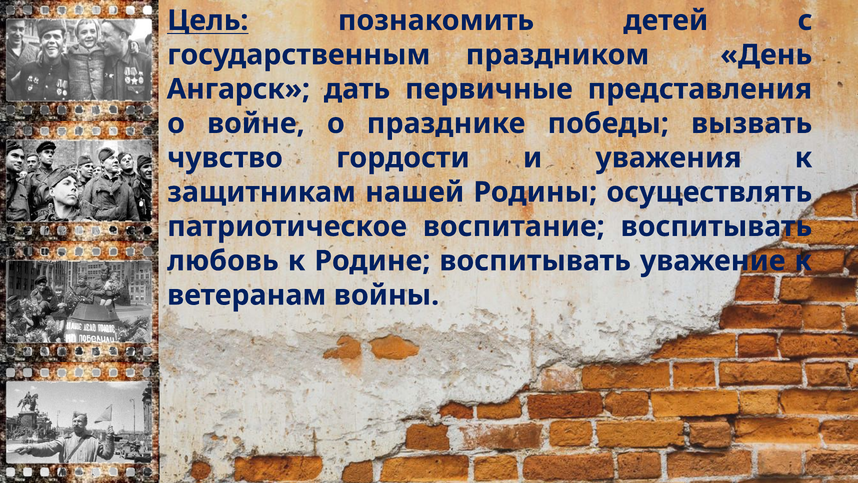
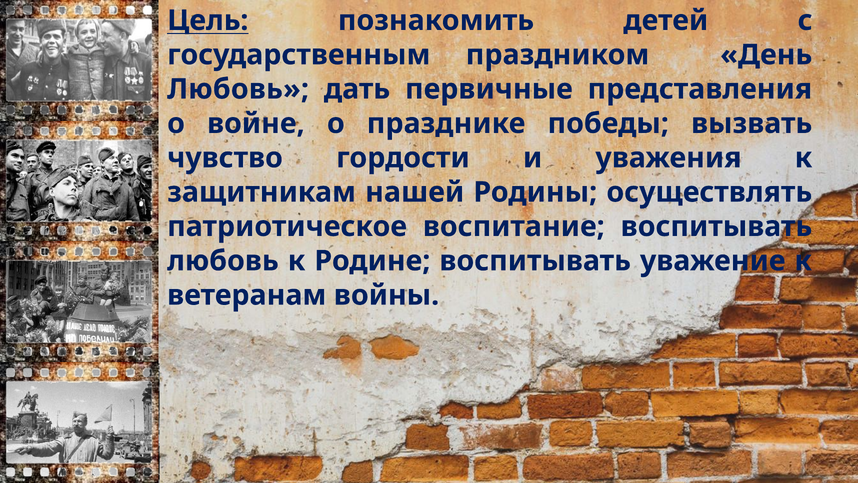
Ангарск: Ангарск -> Любовь (238, 89)
